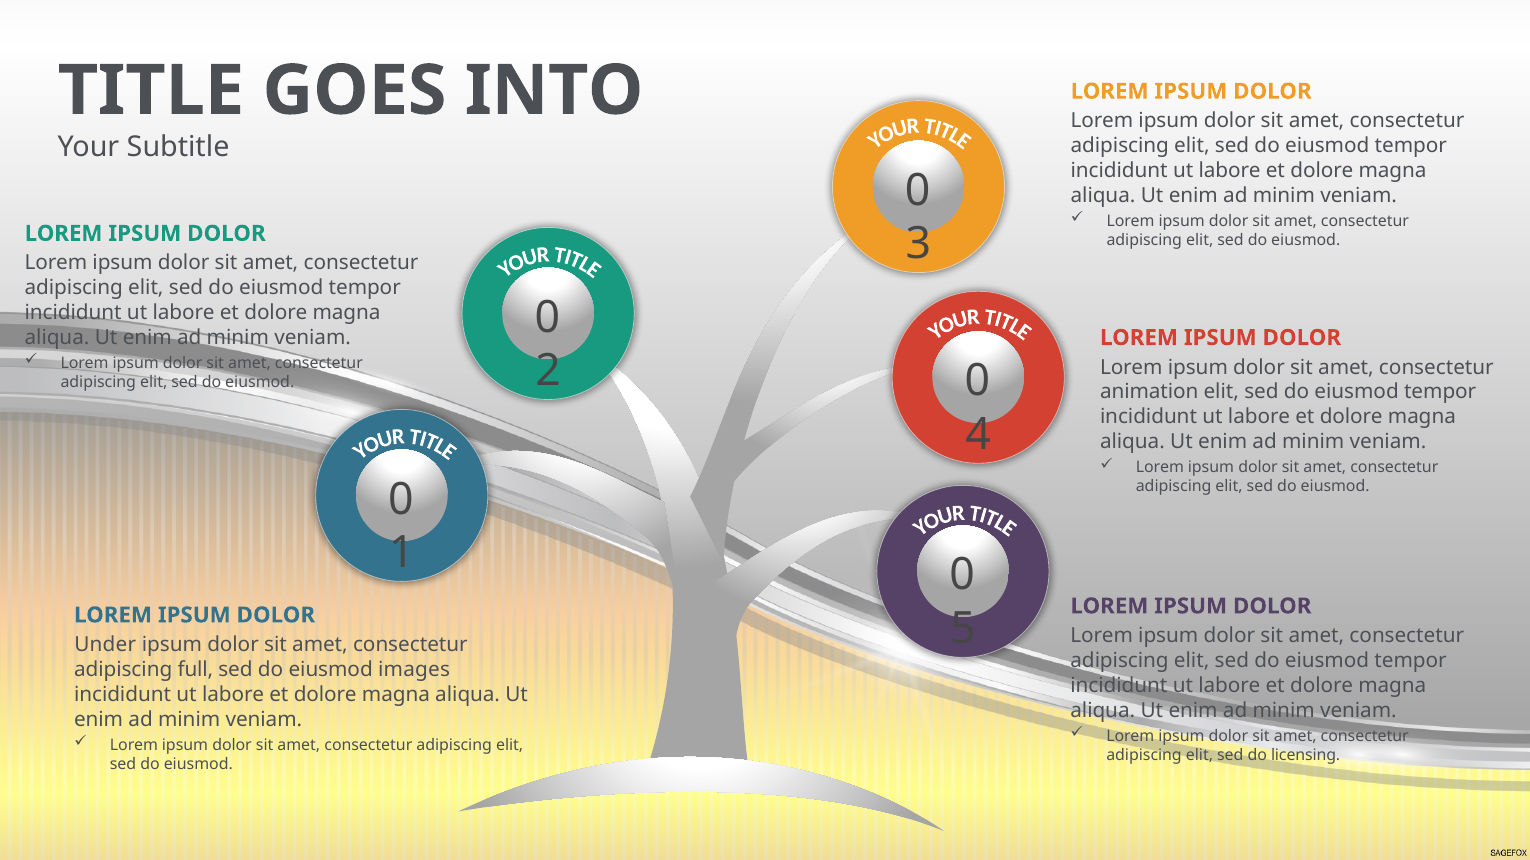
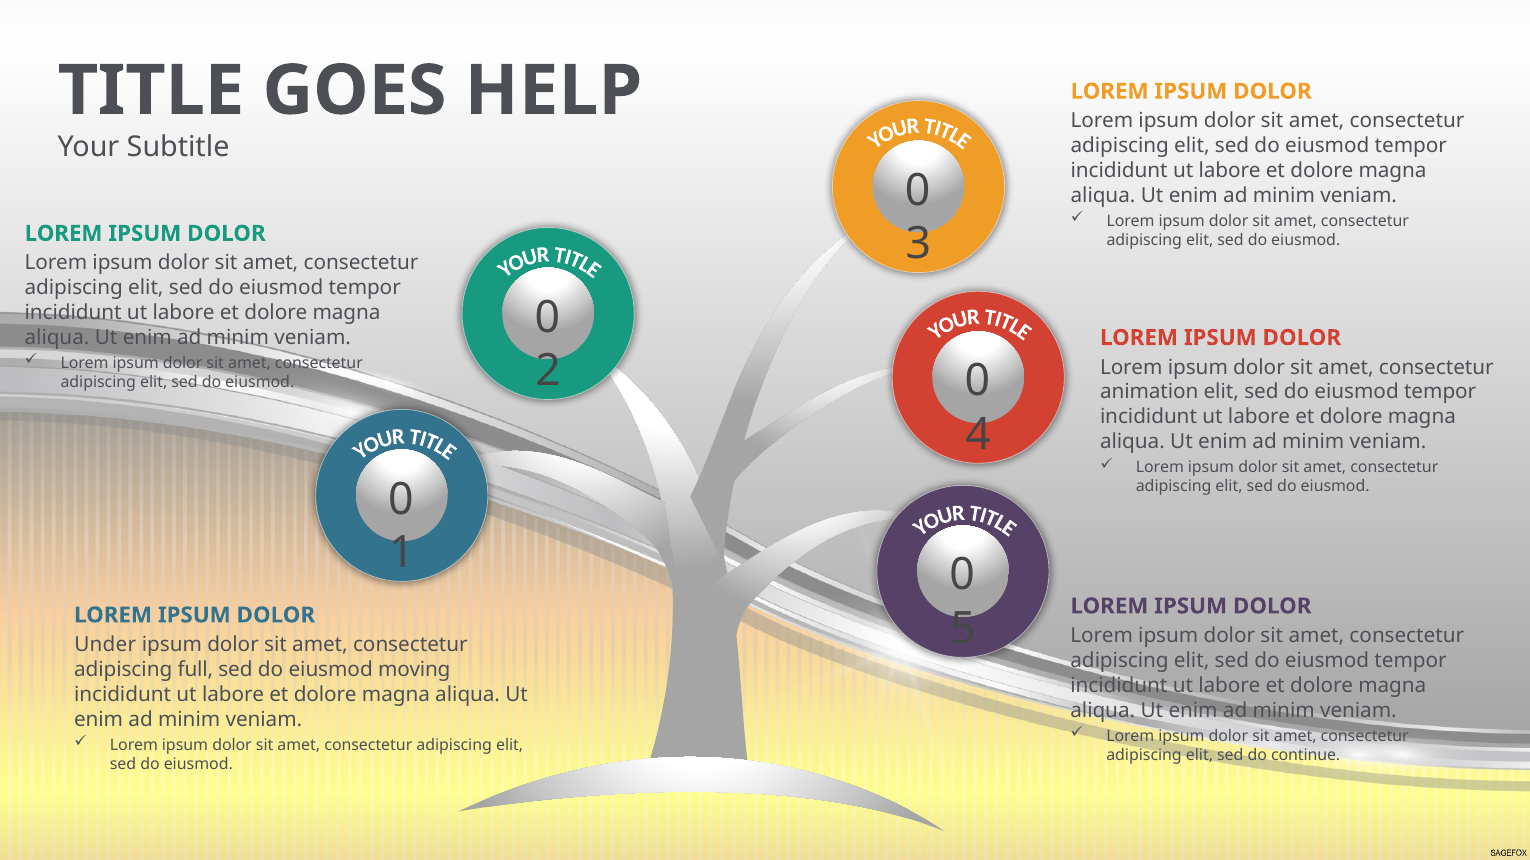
INTO: INTO -> HELP (553, 91)
images: images -> moving (414, 670)
licensing: licensing -> continue (1306, 755)
